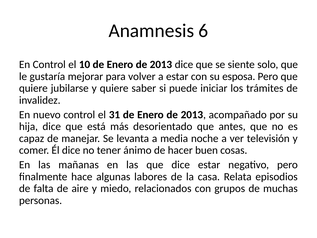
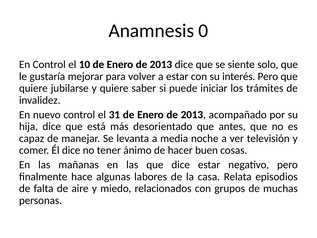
6: 6 -> 0 (203, 31)
esposa: esposa -> interés (239, 76)
